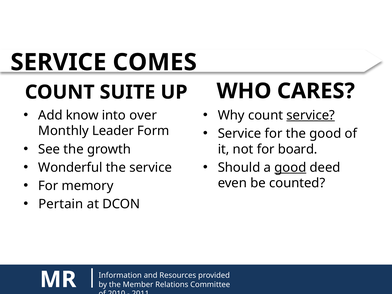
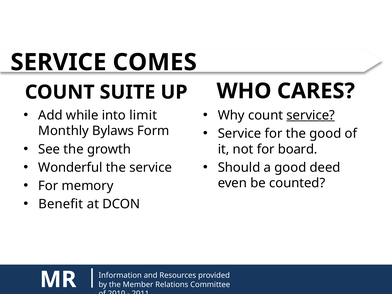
know: know -> while (82, 115)
over: over -> limit (143, 115)
Leader: Leader -> Bylaws (113, 131)
good underline: present -> none (290, 168)
Pertain: Pertain -> Benefit (61, 204)
